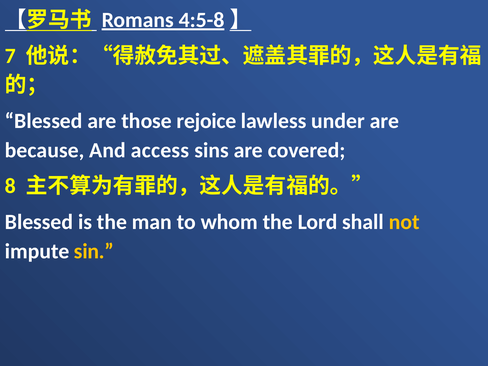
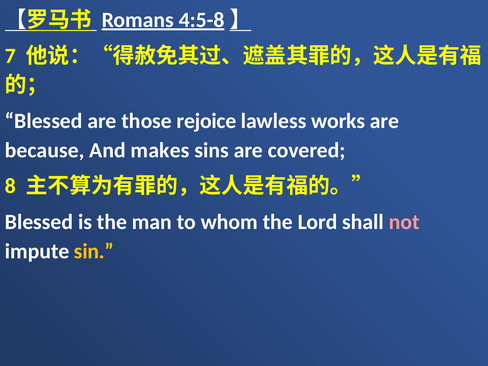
under: under -> works (338, 121)
access: access -> makes (160, 150)
not colour: yellow -> pink (404, 222)
